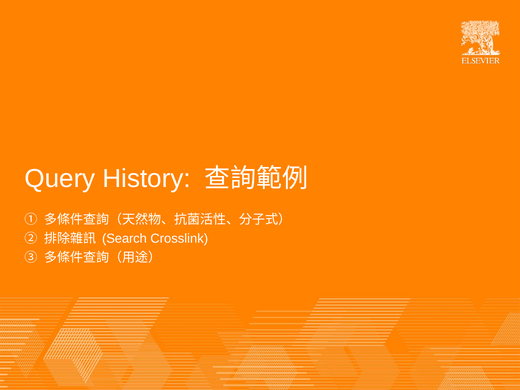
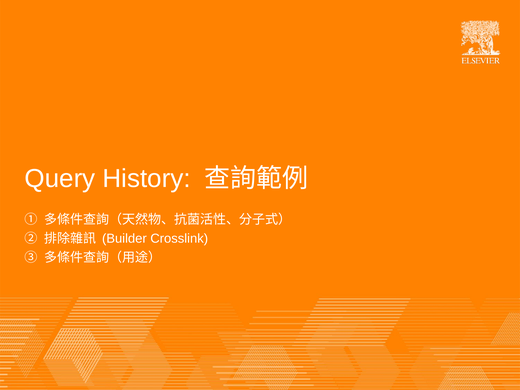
Search: Search -> Builder (124, 238)
